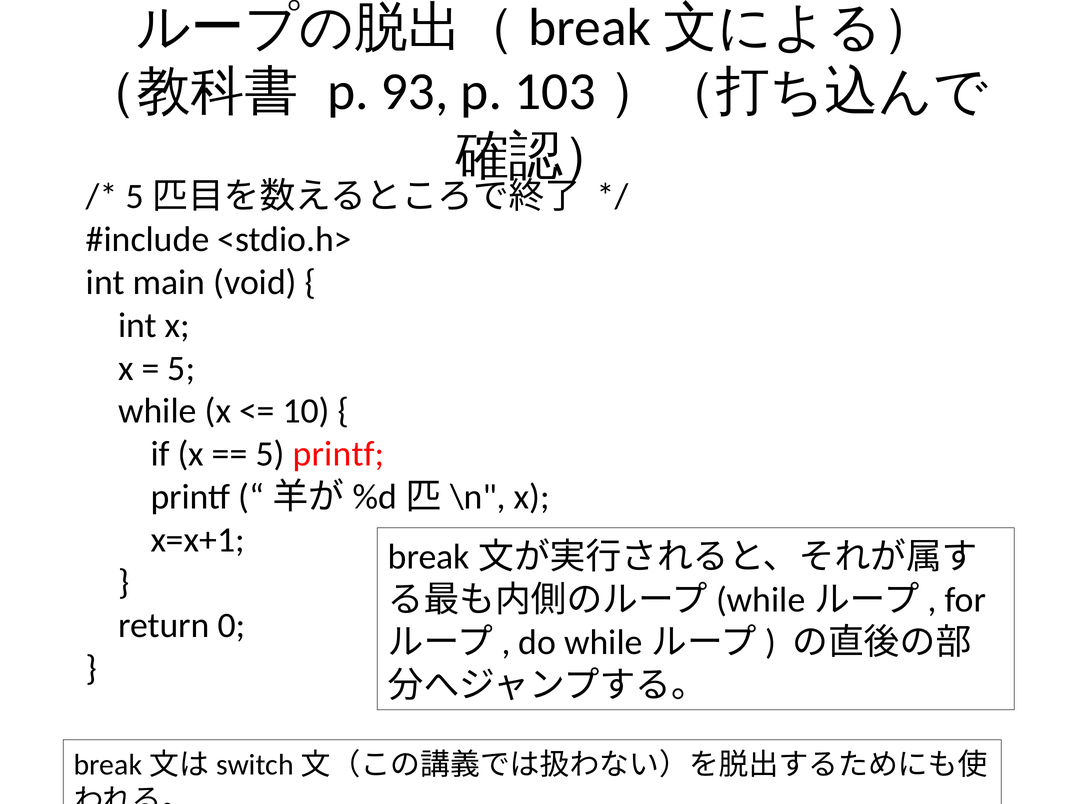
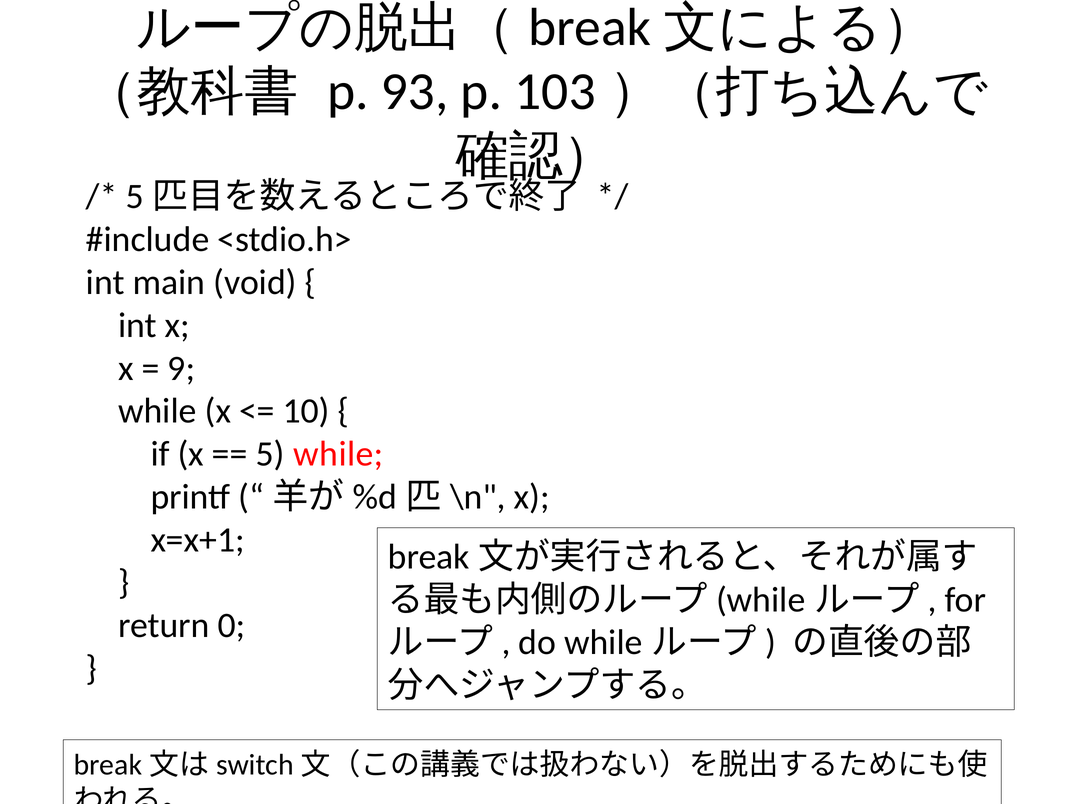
5: 5 -> 9 (181, 369)
5 printf: printf -> while (338, 454)
